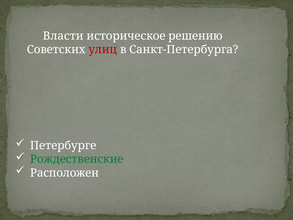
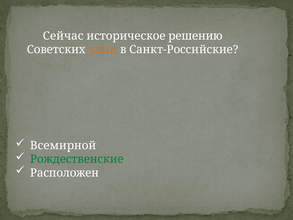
Власти: Власти -> Сейчас (63, 36)
улиц colour: red -> orange (103, 50)
Санкт-Петербурга: Санкт-Петербурга -> Санкт-Российские (184, 50)
Петербурге: Петербурге -> Всемирной (63, 145)
